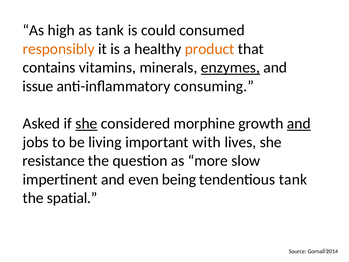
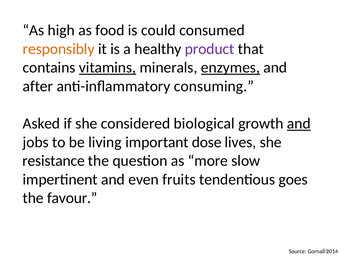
as tank: tank -> food (110, 30)
product colour: orange -> purple (210, 49)
vitamins underline: none -> present (108, 68)
issue: issue -> after (38, 86)
she underline: present -> none (86, 123)
morphine: morphine -> biological (204, 123)
with: with -> dose (207, 142)
being: being -> fruits (179, 179)
tendentious tank: tank -> goes (293, 179)
spatial: spatial -> favour (72, 198)
